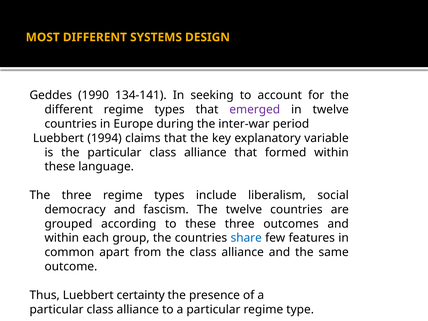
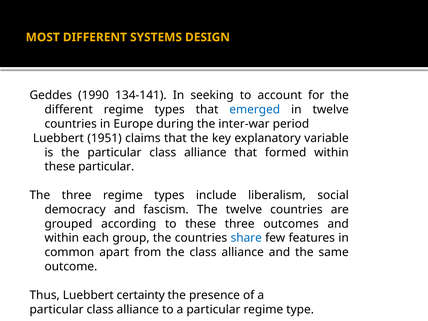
emerged colour: purple -> blue (255, 110)
1994: 1994 -> 1951 (105, 138)
these language: language -> particular (106, 167)
